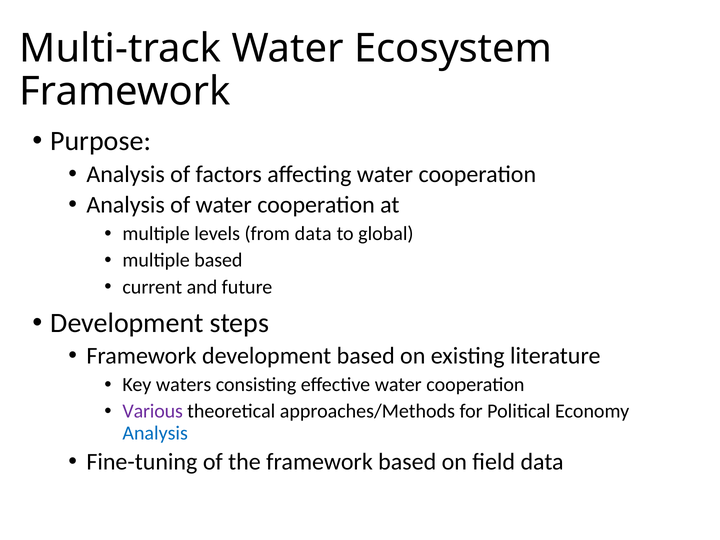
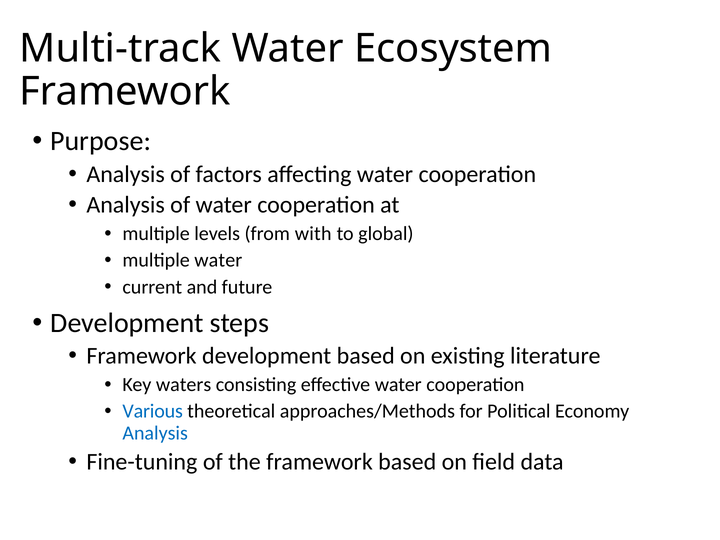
from data: data -> with (313, 234)
multiple based: based -> water (218, 260)
Various colour: purple -> blue (153, 411)
